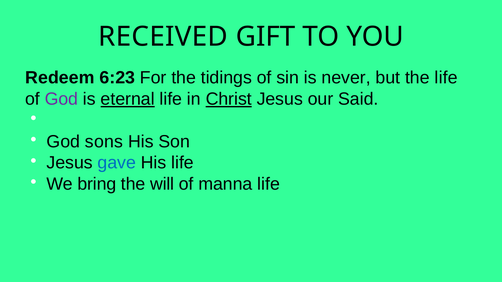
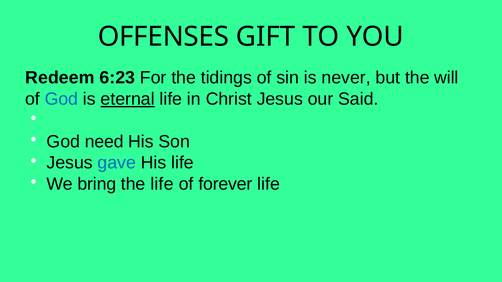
RECEIVED: RECEIVED -> OFFENSES (163, 37)
the life: life -> will (446, 78)
God colour: purple -> blue (61, 99)
Christ underline: present -> none (229, 99)
sons: sons -> need (104, 142)
the will: will -> life (162, 184)
manna: manna -> forever (225, 184)
